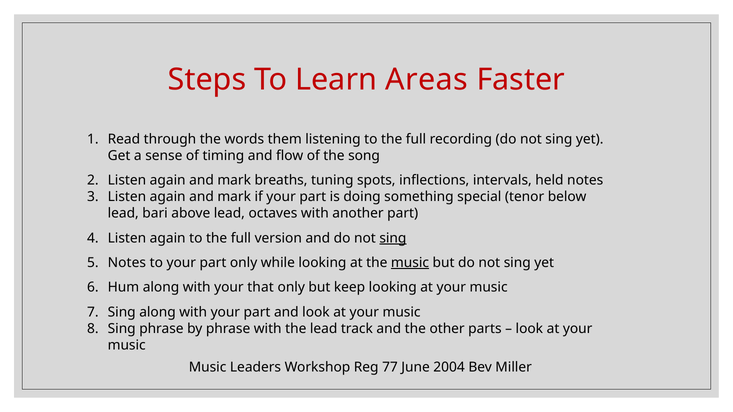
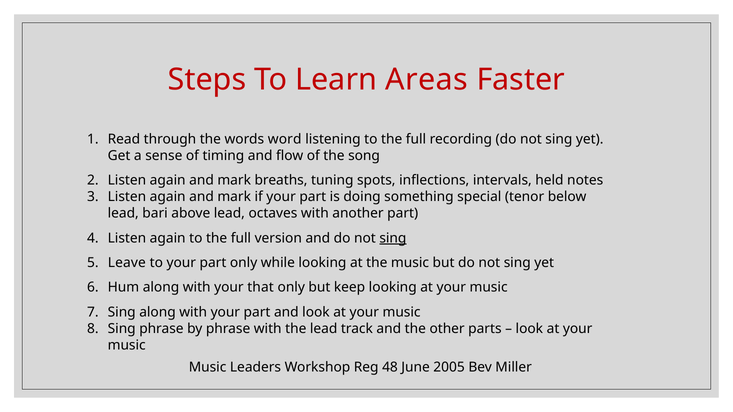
them: them -> word (285, 139)
Notes: Notes -> Leave (127, 263)
music underline: present -> none (410, 263)
77: 77 -> 48 (390, 367)
2004: 2004 -> 2005 (449, 367)
